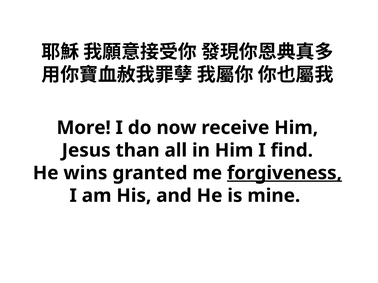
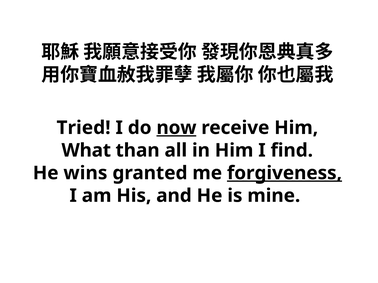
More: More -> Tried (84, 128)
now underline: none -> present (176, 128)
Jesus: Jesus -> What (86, 151)
